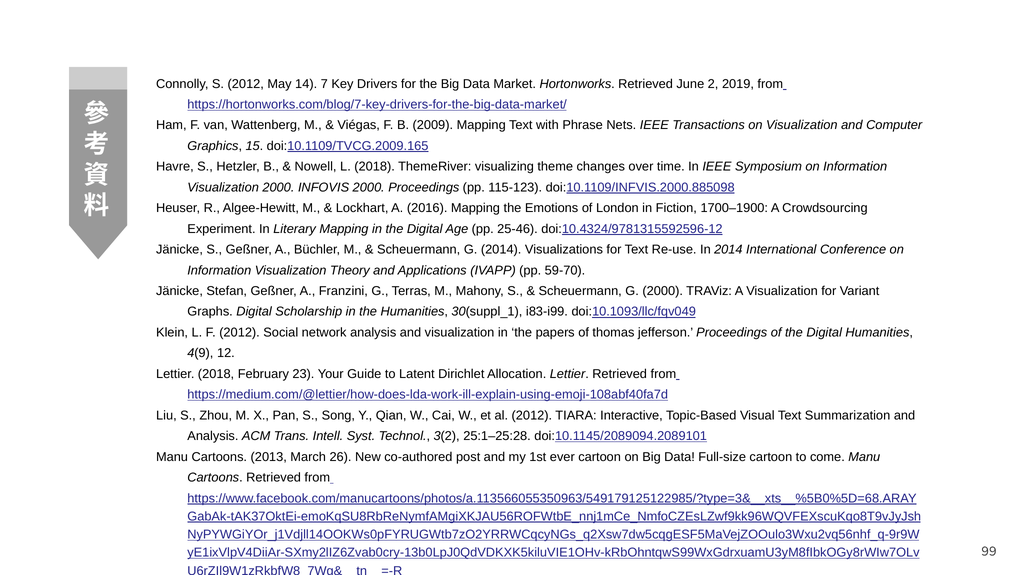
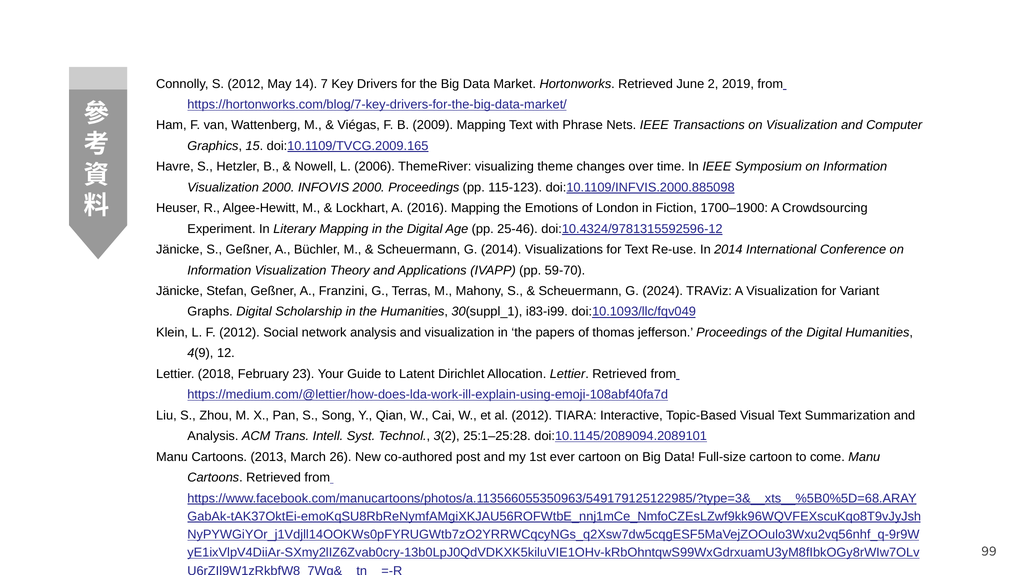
L 2018: 2018 -> 2006 (375, 167)
G 2000: 2000 -> 2024 (663, 291)
